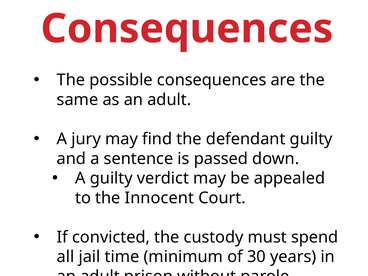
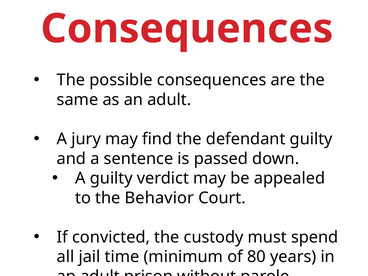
Innocent: Innocent -> Behavior (159, 198)
30: 30 -> 80 (256, 257)
